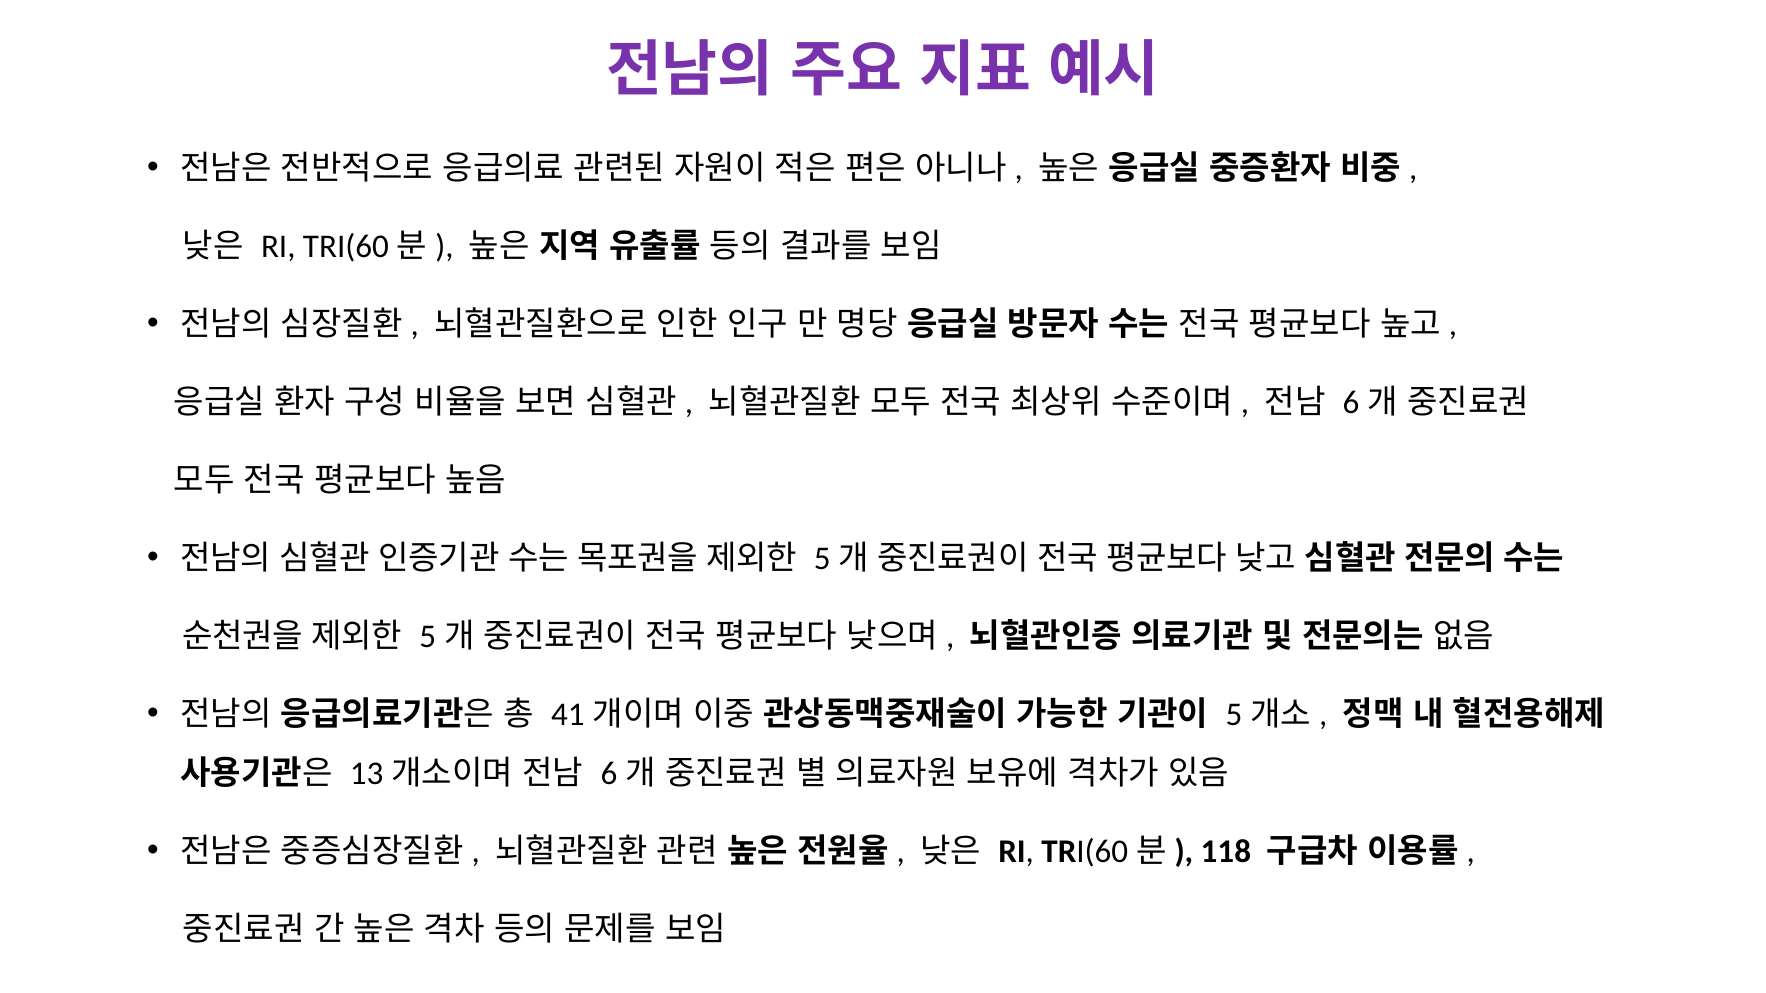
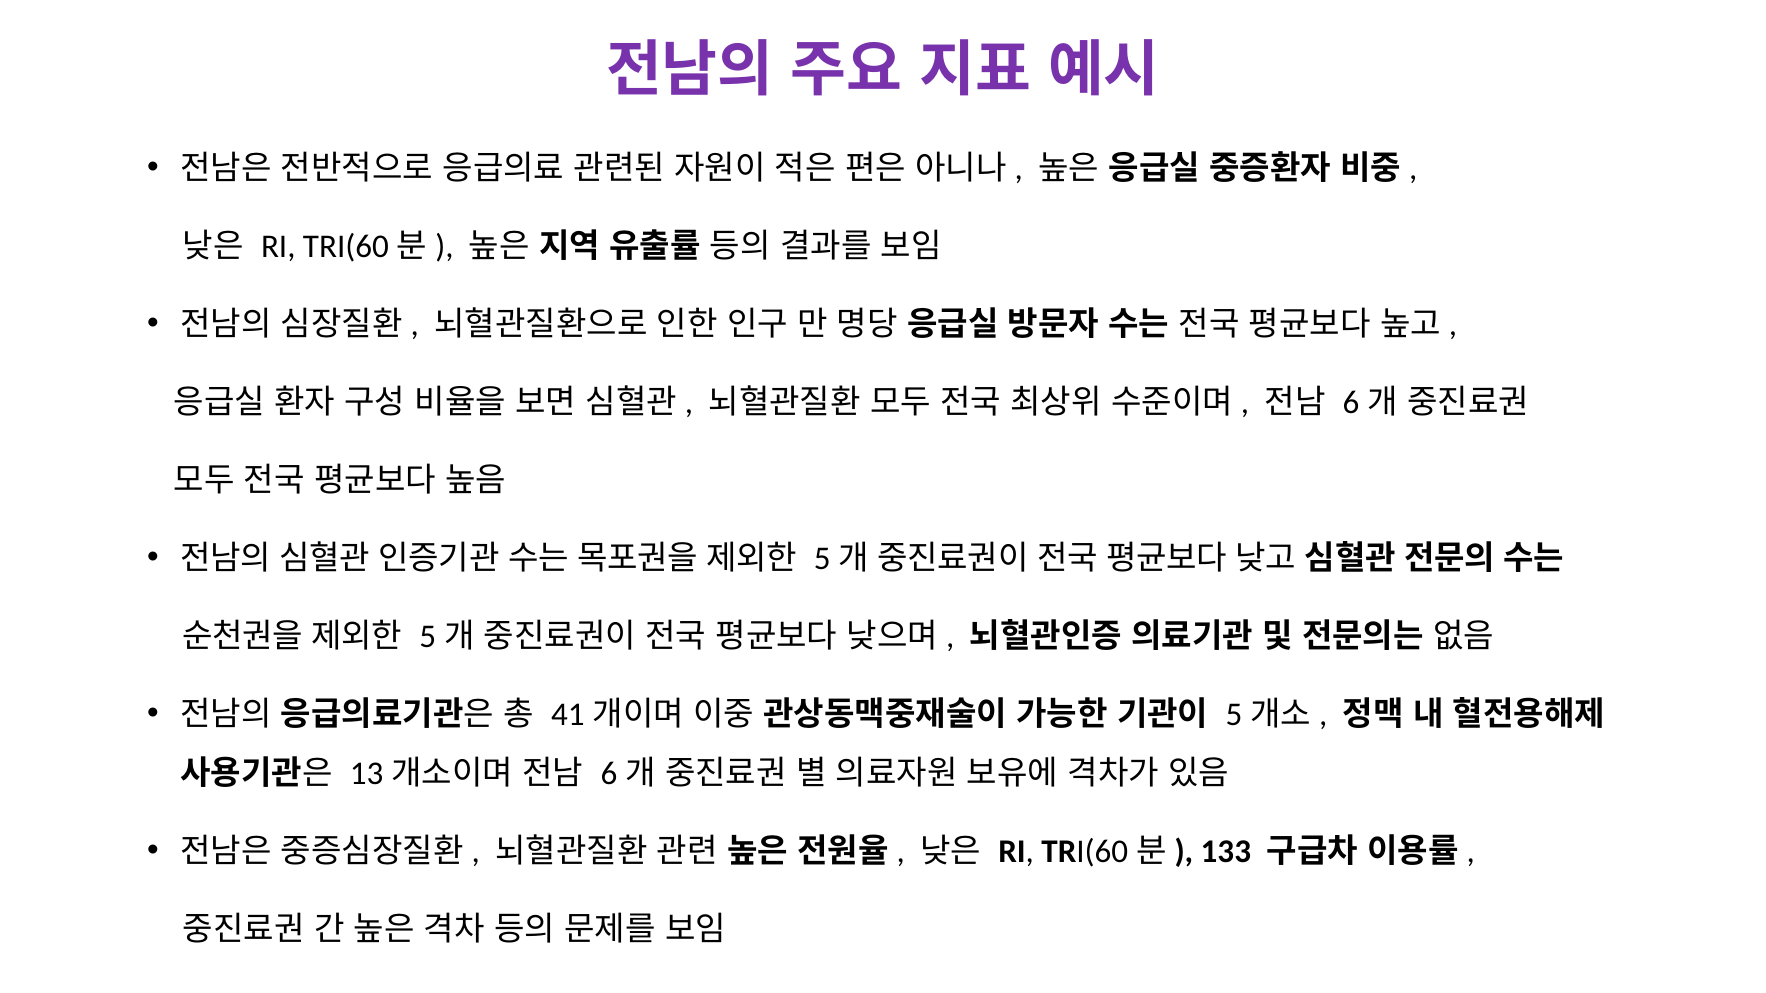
118: 118 -> 133 (1226, 852)
